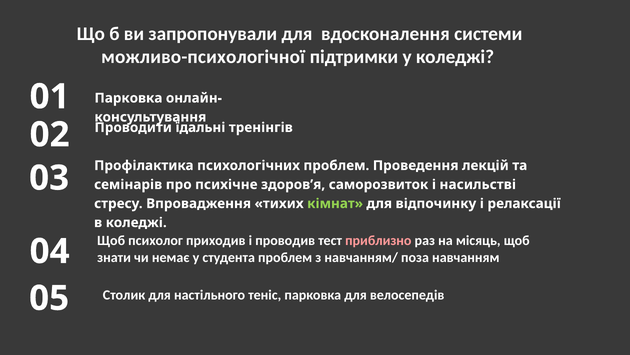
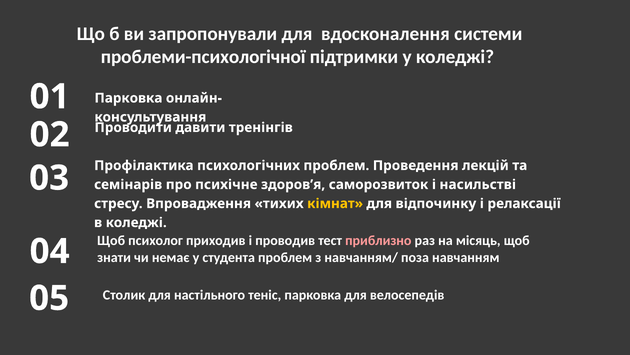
можливо-психологічної: можливо-психологічної -> проблеми-психологічної (203, 57)
їдальні: їдальні -> давити (200, 127)
кімнат colour: light green -> yellow (335, 203)
